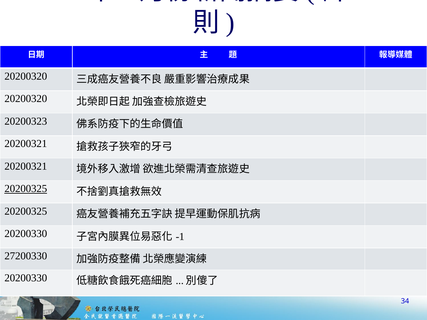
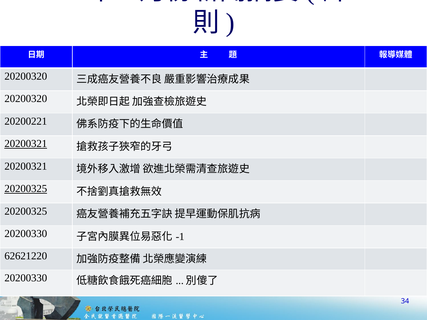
20200323: 20200323 -> 20200221 (26, 121)
20200321 underline: none -> present (26, 144)
27200330: 27200330 -> 62621220 (26, 256)
